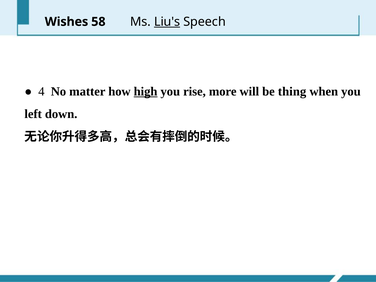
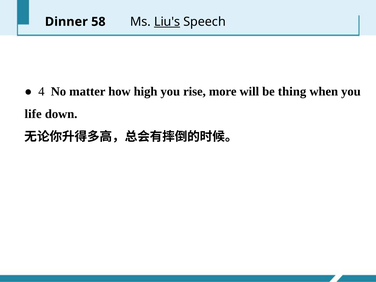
Wishes: Wishes -> Dinner (66, 22)
high underline: present -> none (146, 92)
left: left -> life (33, 114)
